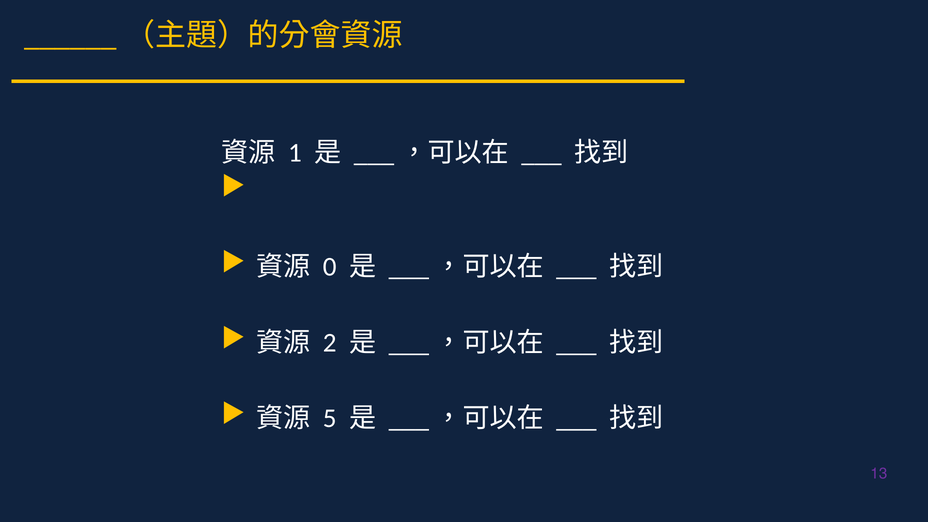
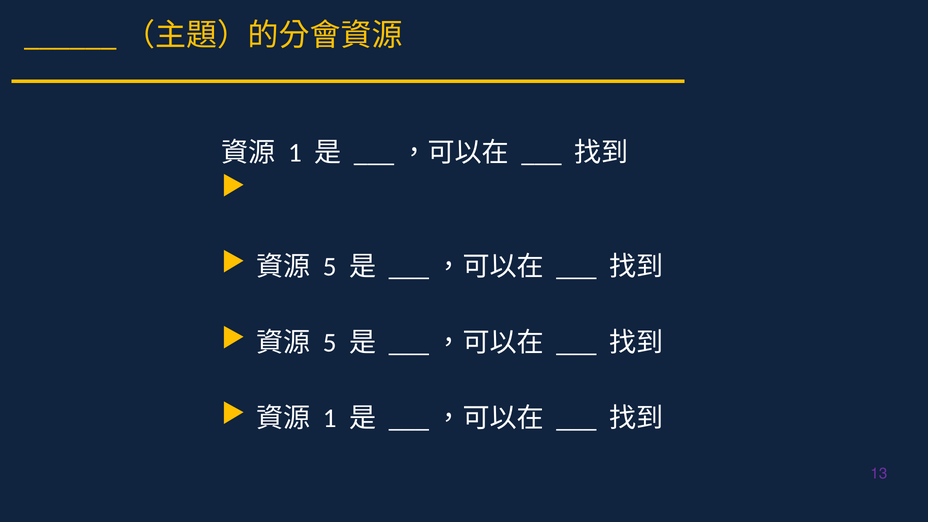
0: 0 -> 5 (330, 267)
2: 2 -> 5 (330, 343)
5: 5 -> 1 (330, 418)
